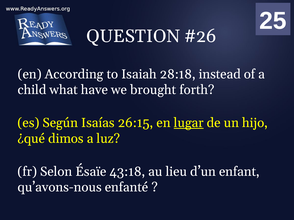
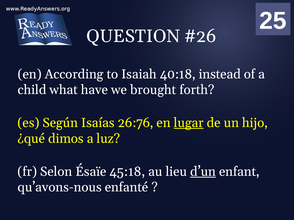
28:18: 28:18 -> 40:18 (178, 74)
26:15: 26:15 -> 26:76 (136, 123)
43:18: 43:18 -> 45:18 (127, 172)
d’un underline: none -> present (203, 172)
